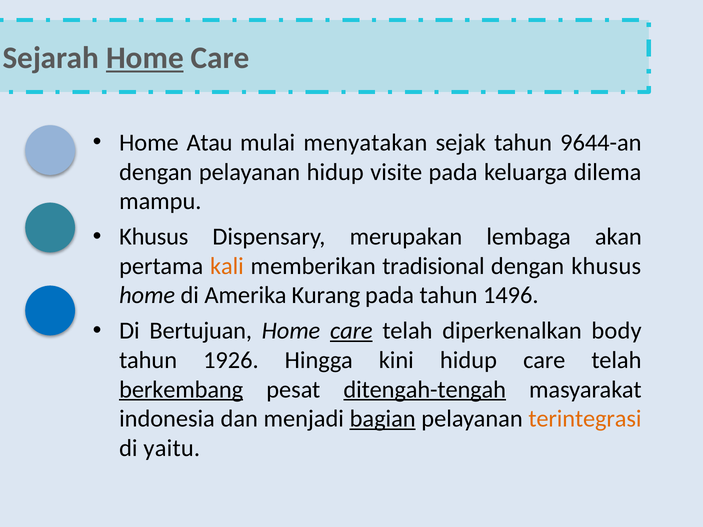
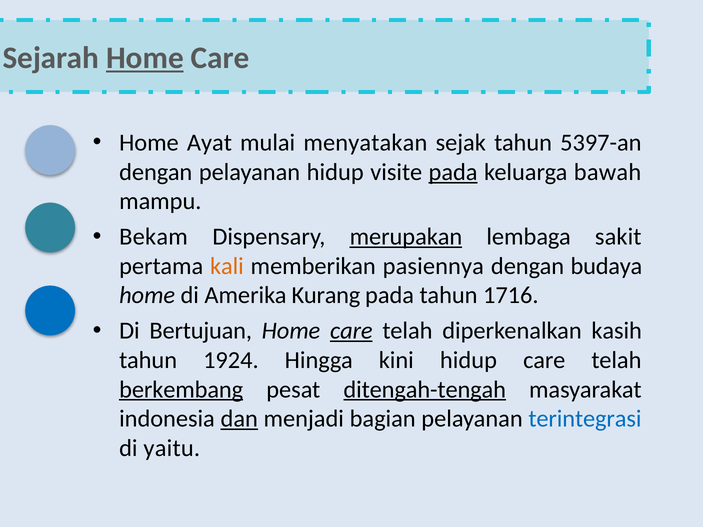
Atau: Atau -> Ayat (209, 143)
9644-an: 9644-an -> 5397-an (601, 143)
pada underline: none -> present (453, 172)
dilema: dilema -> bawah (608, 172)
Khusus: Khusus -> Bekam (154, 237)
merupakan underline: none -> present (406, 237)
akan: akan -> sakit (618, 237)
tradisional: tradisional -> pasiennya (433, 266)
dengan khusus: khusus -> budaya (606, 266)
1496: 1496 -> 1716 (511, 296)
body: body -> kasih (617, 331)
1926: 1926 -> 1924 (231, 360)
dan underline: none -> present (239, 419)
bagian underline: present -> none (383, 419)
terintegrasi colour: orange -> blue (585, 419)
